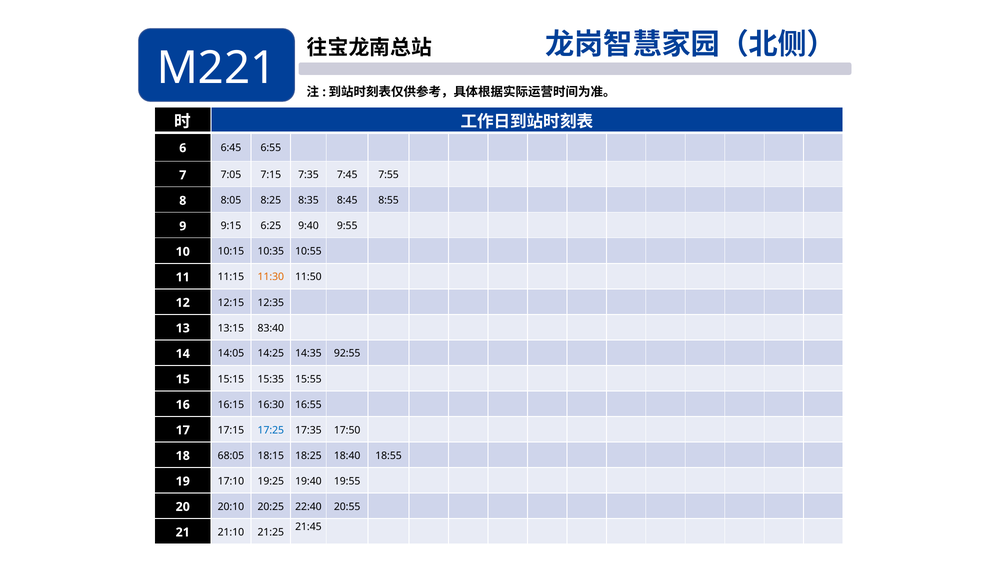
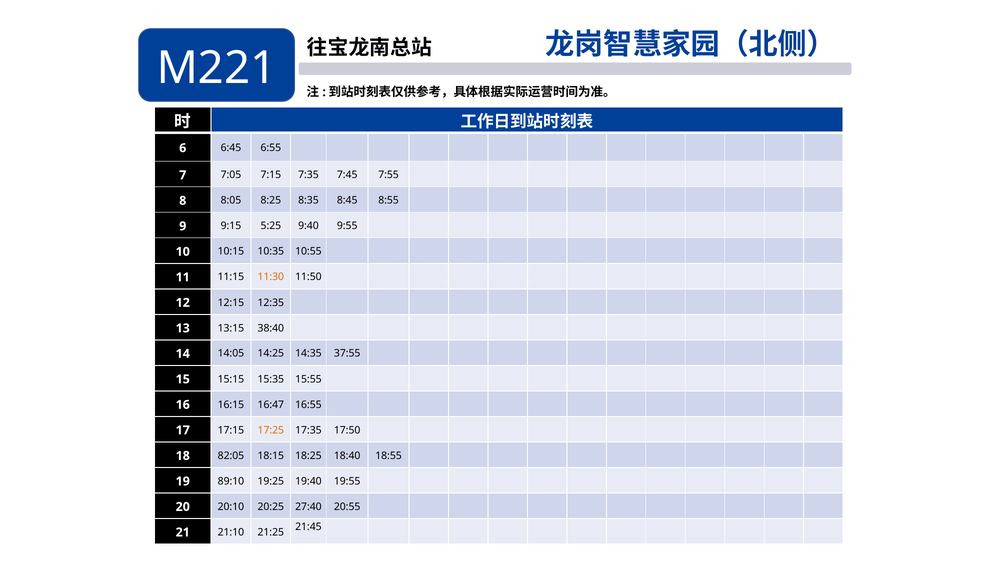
6:25: 6:25 -> 5:25 (271, 226)
83:40: 83:40 -> 38:40 (271, 328)
92:55: 92:55 -> 37:55 (347, 354)
16:30: 16:30 -> 16:47 (271, 405)
17:25 colour: blue -> orange (271, 430)
68:05: 68:05 -> 82:05 (231, 456)
17:10: 17:10 -> 89:10 (231, 481)
22:40: 22:40 -> 27:40 (308, 507)
